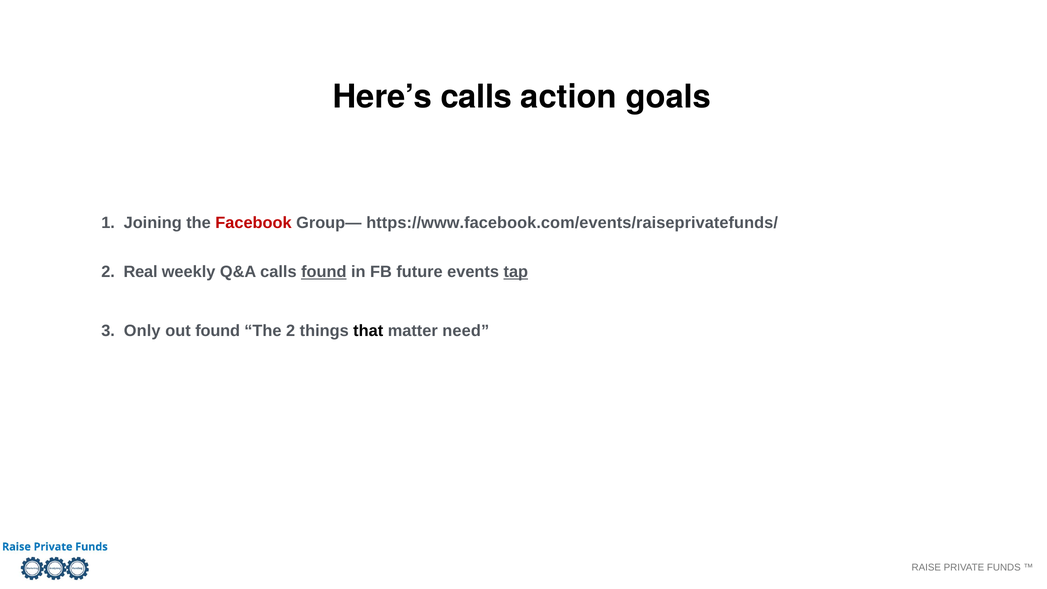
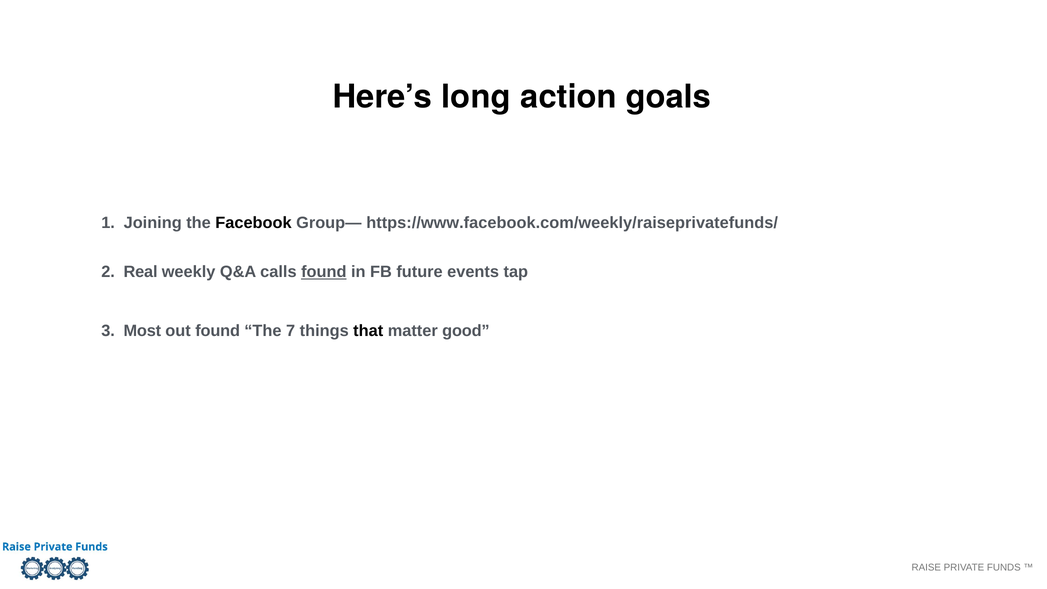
Here’s calls: calls -> long (476, 97)
Facebook colour: red -> black (253, 223)
https://www.facebook.com/events/raiseprivatefunds/: https://www.facebook.com/events/raiseprivatefunds/ -> https://www.facebook.com/weekly/raiseprivatefunds/ (572, 223)
tap underline: present -> none (516, 272)
Only: Only -> Most (142, 331)
The 2: 2 -> 7 (291, 331)
need: need -> good (466, 331)
